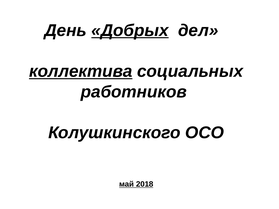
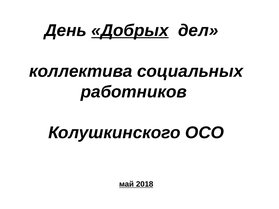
коллектива underline: present -> none (81, 71)
